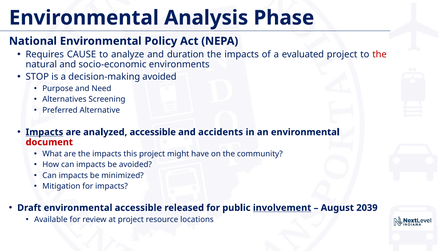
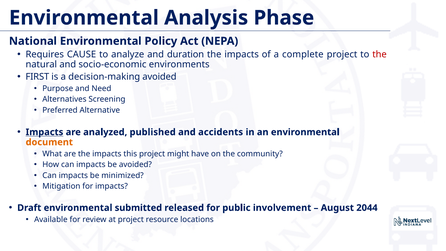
evaluated: evaluated -> complete (303, 54)
STOP: STOP -> FIRST (37, 77)
analyzed accessible: accessible -> published (153, 132)
document colour: red -> orange (49, 142)
environmental accessible: accessible -> submitted (138, 208)
involvement underline: present -> none (282, 208)
2039: 2039 -> 2044 (367, 208)
